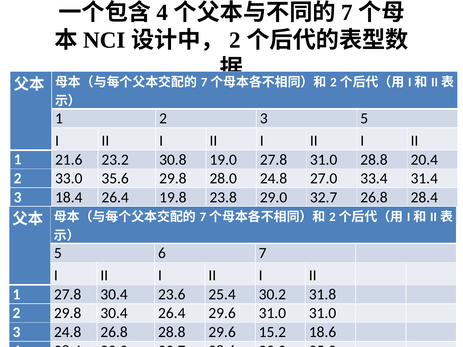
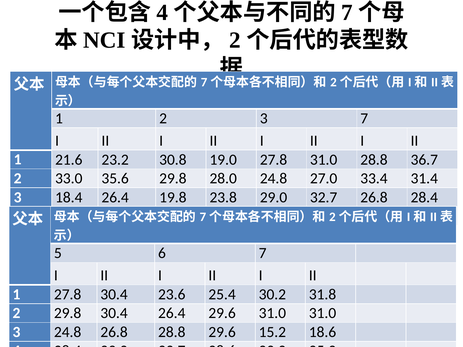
3 5: 5 -> 7 (364, 118)
20.4: 20.4 -> 36.7 (424, 160)
